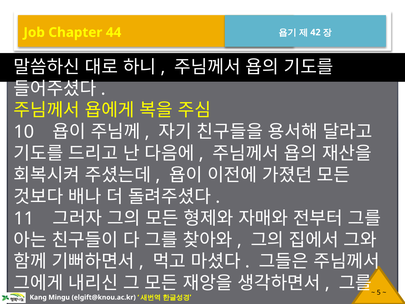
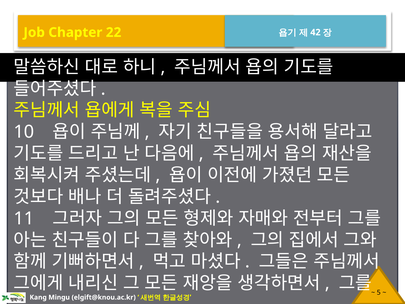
44: 44 -> 22 (114, 32)
